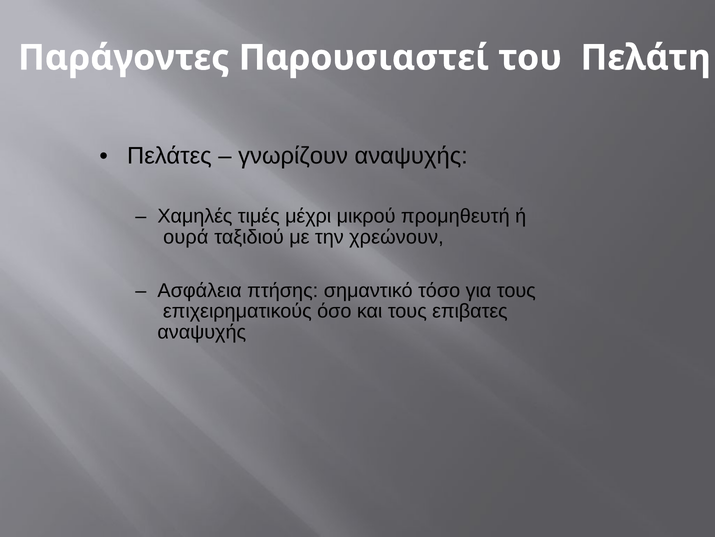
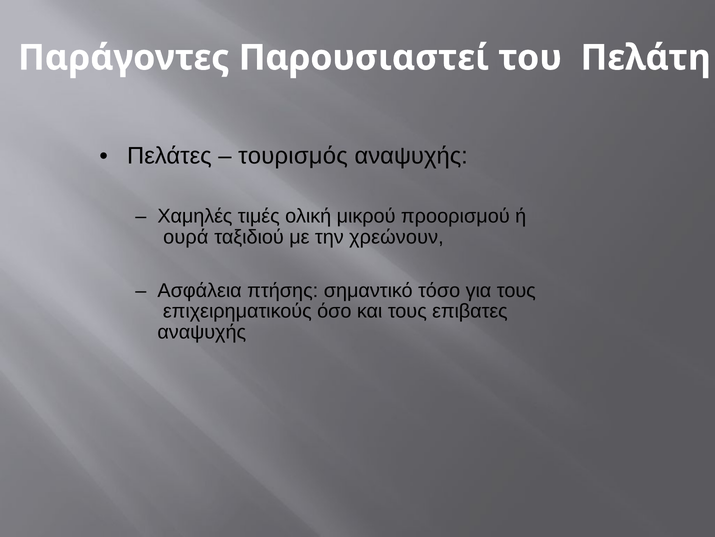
γνωρίζουν: γνωρίζουν -> τουρισμός (293, 156)
μέχρι: μέχρι -> ολική (308, 216)
προμηθευτή: προμηθευτή -> προορισμού (455, 216)
